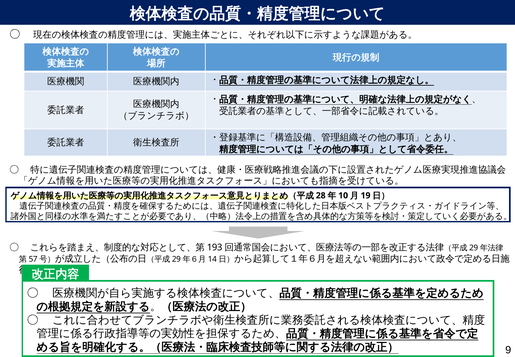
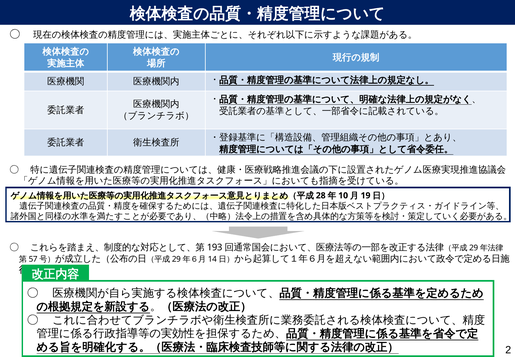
9: 9 -> 2 (508, 349)
